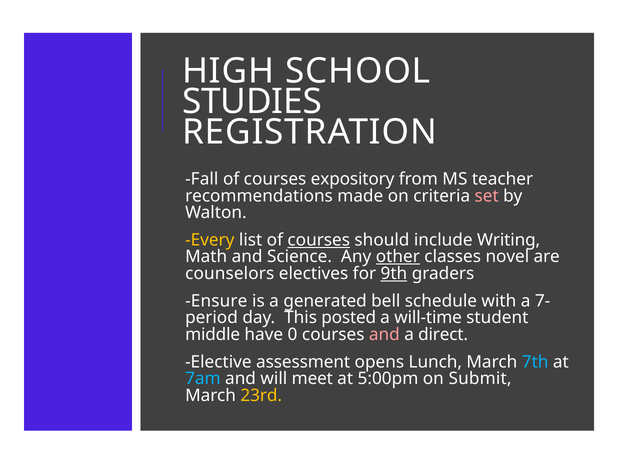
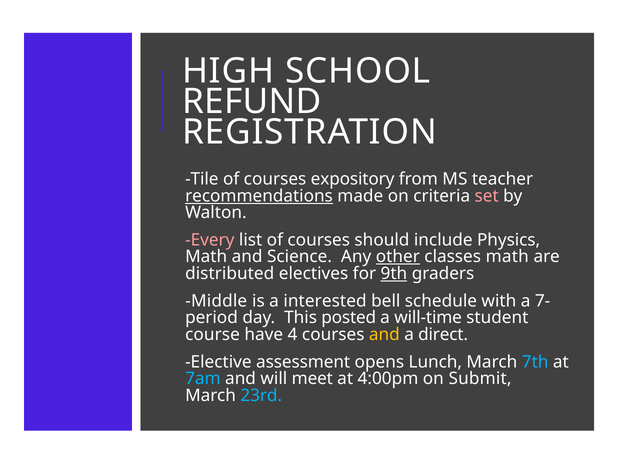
STUDIES: STUDIES -> REFUND (252, 101)
Fall: Fall -> Tile (202, 179)
recommendations underline: none -> present (259, 196)
Every colour: yellow -> pink (210, 240)
courses underline: present -> none (319, 240)
Writing: Writing -> Physics (509, 240)
classes novel: novel -> math (507, 257)
counselors: counselors -> distributed (230, 273)
Ensure: Ensure -> Middle (216, 301)
generated: generated -> interested (325, 301)
middle: middle -> course (213, 334)
0: 0 -> 4 (293, 334)
and colour: pink -> yellow (384, 334)
5:00pm: 5:00pm -> 4:00pm (388, 378)
23rd colour: yellow -> light blue (261, 395)
